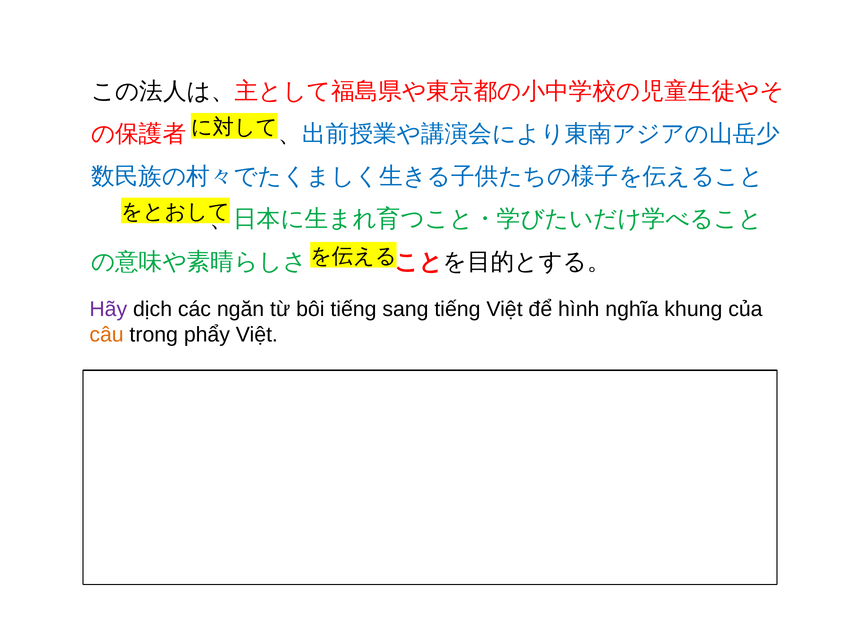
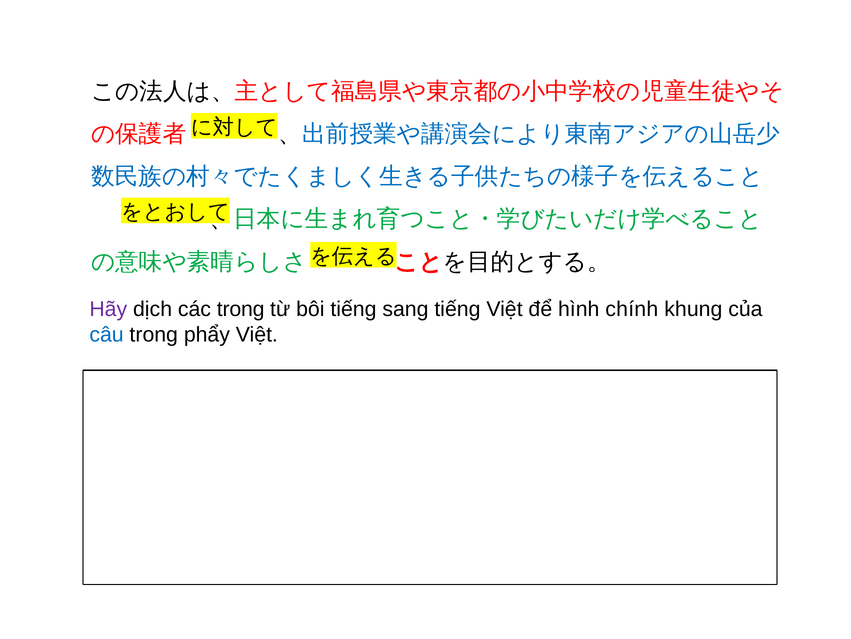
các ngăn: ngăn -> trong (241, 309)
nghĩa: nghĩa -> chính (632, 309)
câu colour: orange -> blue (107, 334)
